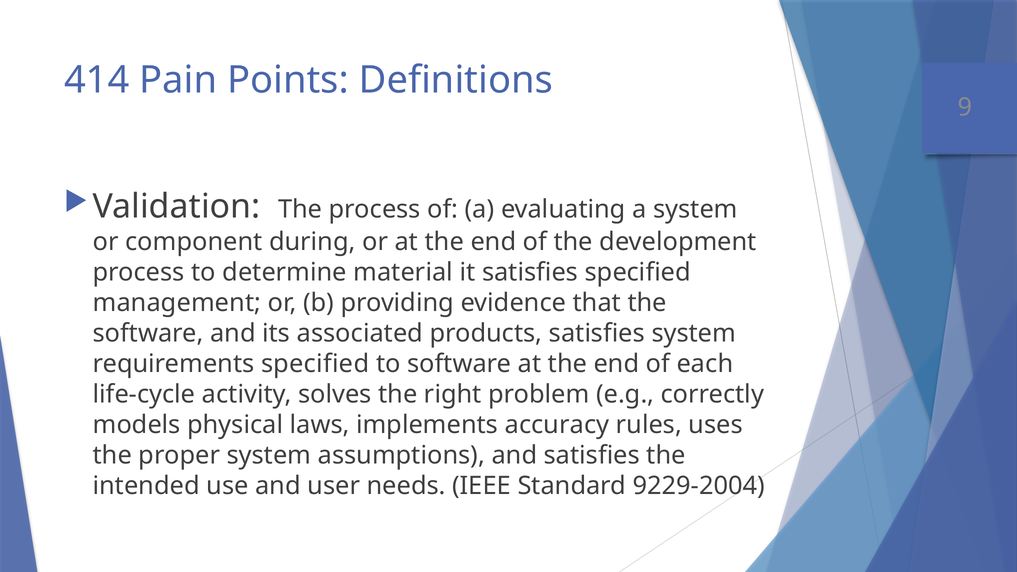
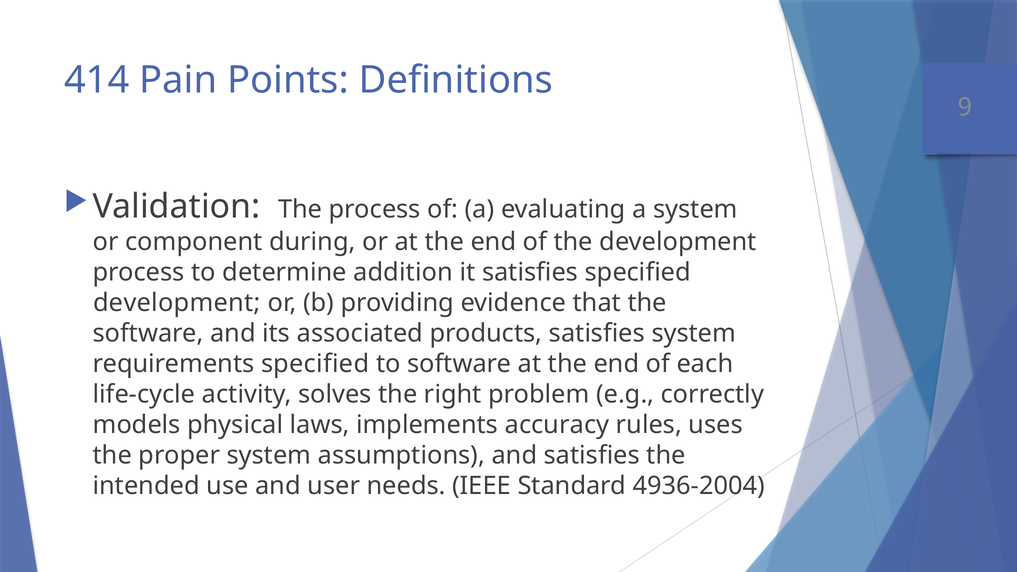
material: material -> addition (403, 272)
management: management -> development (177, 303)
9229-2004: 9229-2004 -> 4936-2004 (699, 486)
